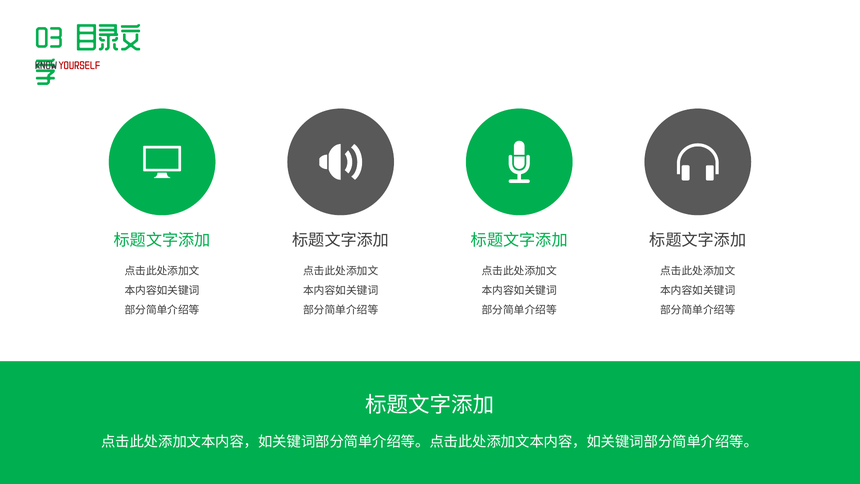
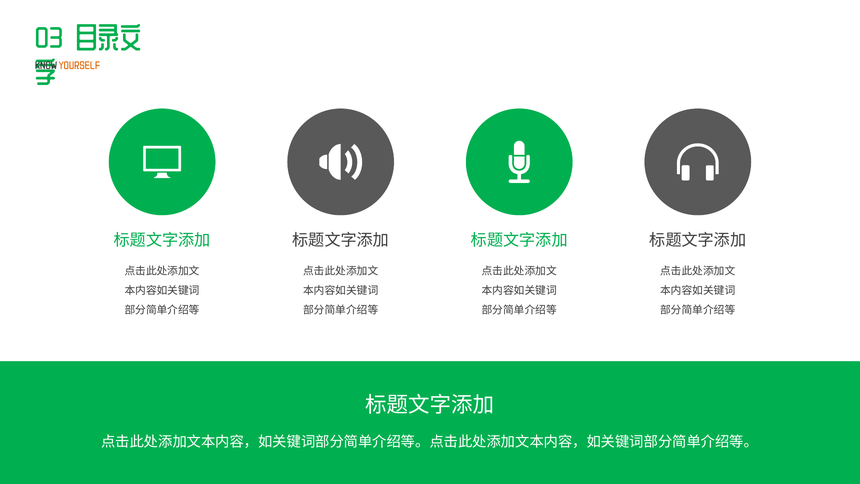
YOURSELF colour: red -> orange (80, 66)
